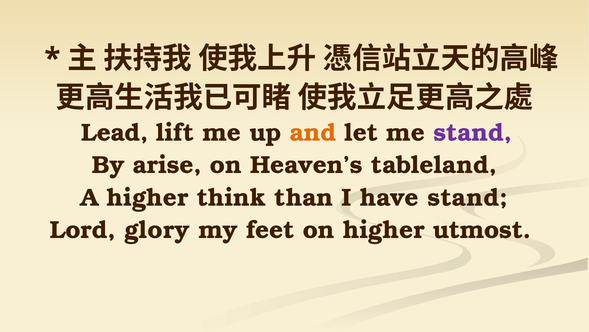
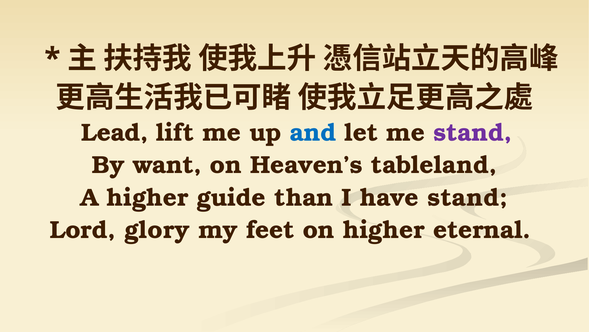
and colour: orange -> blue (313, 132)
arise: arise -> want (167, 165)
think: think -> guide (231, 197)
utmost: utmost -> eternal (482, 230)
